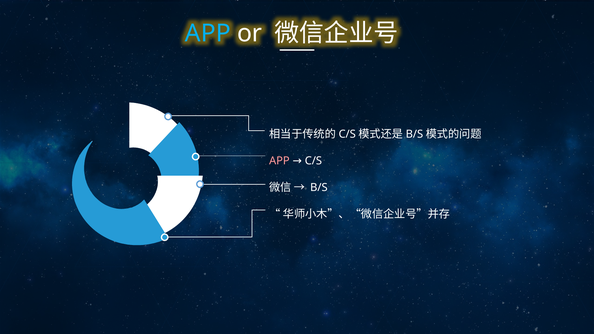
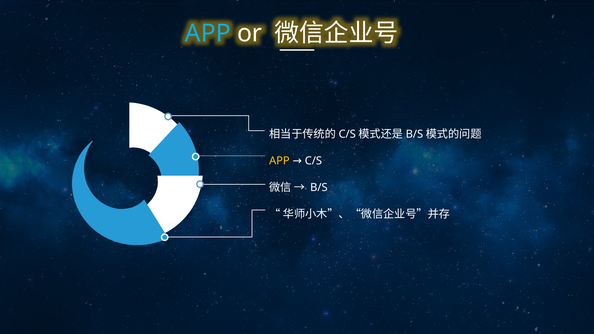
APP colour: pink -> yellow (279, 161)
